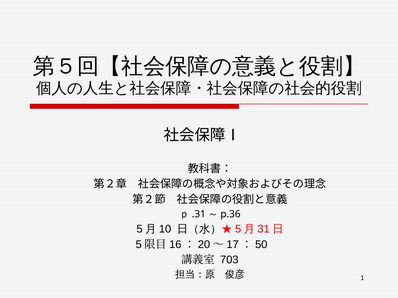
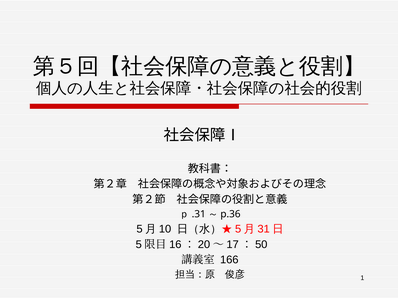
703: 703 -> 166 (229, 260)
